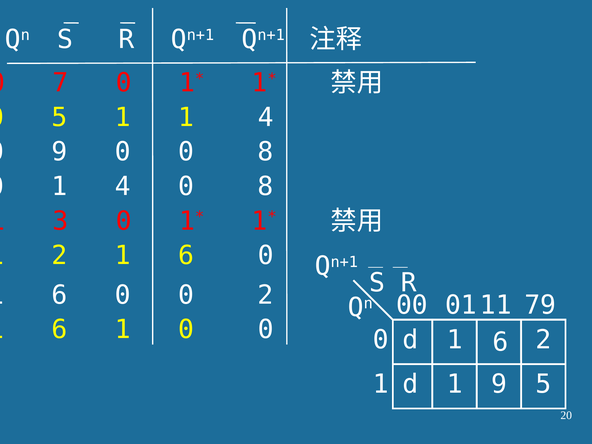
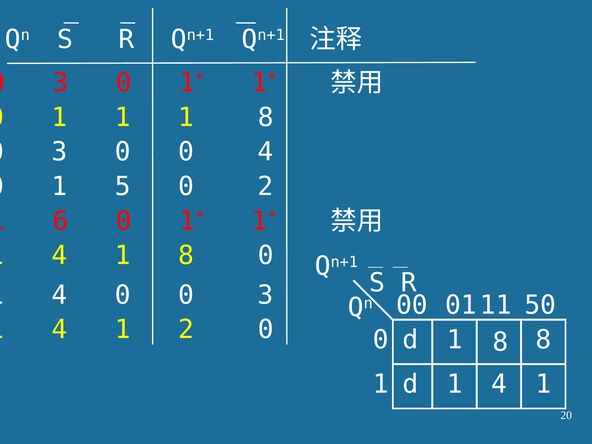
7: 7 -> 3 (60, 83)
5: 5 -> 1 (60, 117)
4: 4 -> 8 (266, 117)
9: 9 -> 3 (59, 152)
0 0 8: 8 -> 4 (265, 152)
4: 4 -> 5 (123, 186)
8: 8 -> 2 (265, 186)
3: 3 -> 6 (60, 221)
2: 2 -> 4 (60, 256)
6: 6 -> 8 (186, 256)
6: 6 -> 4 (59, 295)
0 0 2: 2 -> 3 (265, 295)
79: 79 -> 50 (540, 305)
6: 6 -> 4 (60, 330)
1 0: 0 -> 2 (186, 330)
d 6: 6 -> 8 (500, 342)
2: 2 -> 8 (544, 340)
d 9: 9 -> 4 (499, 384)
5: 5 -> 1 (544, 384)
